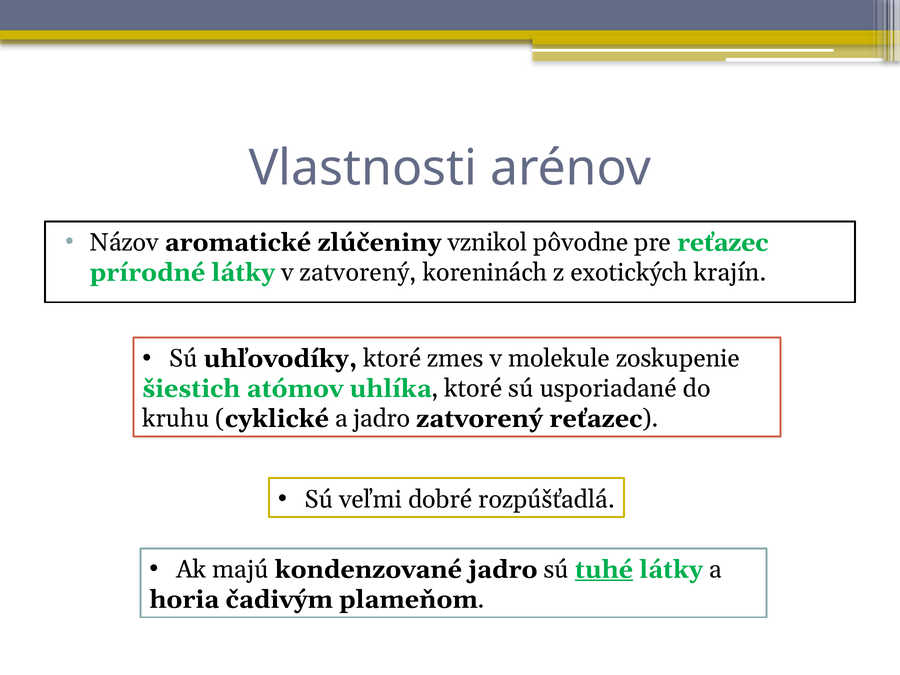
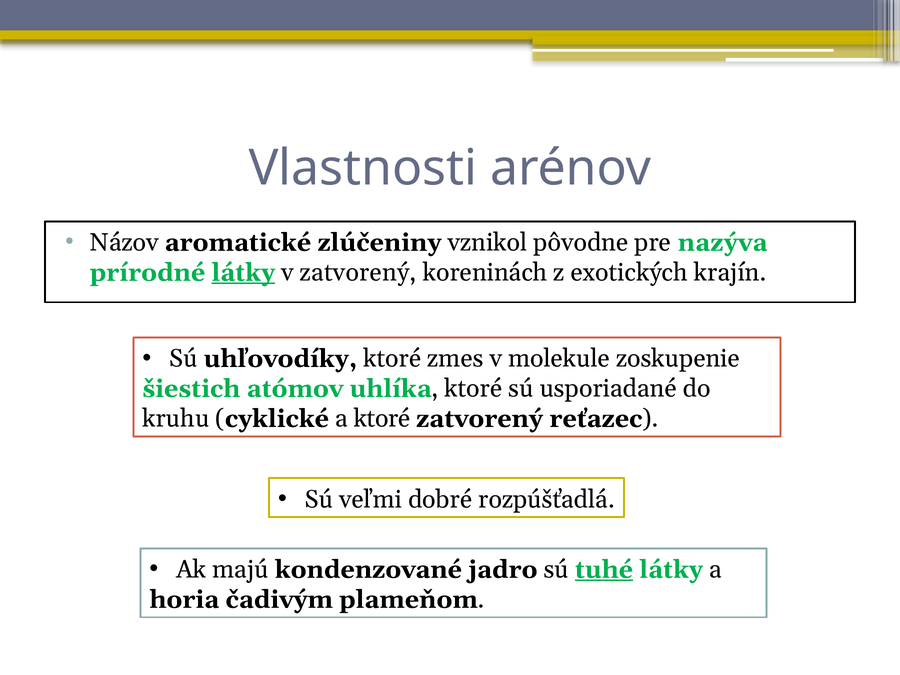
pre reťazec: reťazec -> nazýva (723, 243)
látky underline: none -> present (243, 273)
a jadro: jadro -> ktoré (382, 419)
